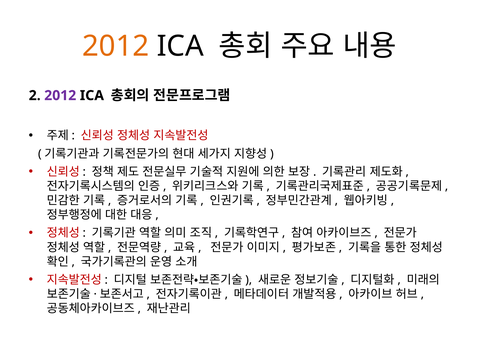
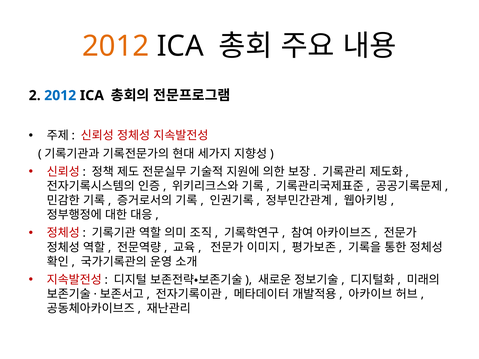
2012 colour: purple -> blue (60, 96)
